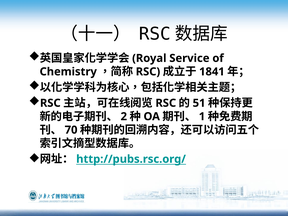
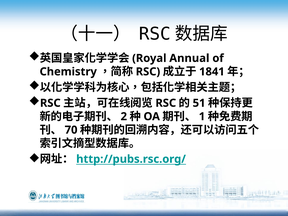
Service: Service -> Annual (189, 58)
